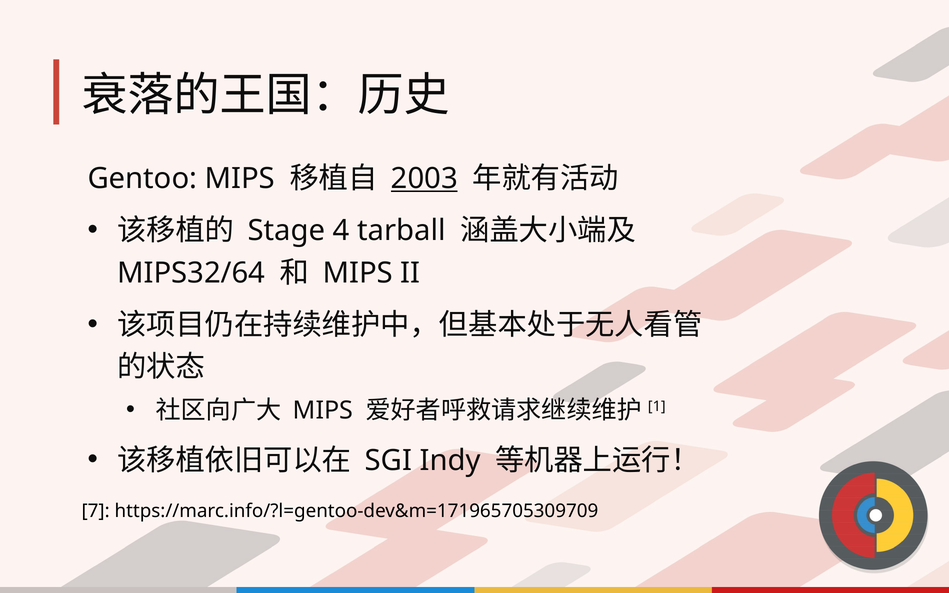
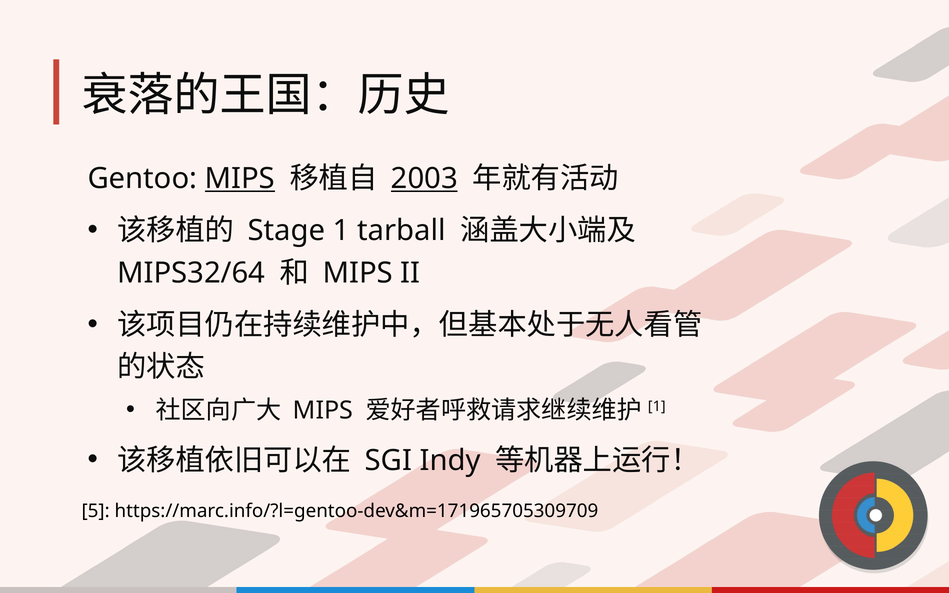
MIPS underline: none -> present (240, 179)
4: 4 -> 1 (341, 231)
7: 7 -> 5 (96, 511)
